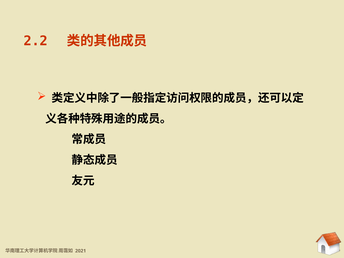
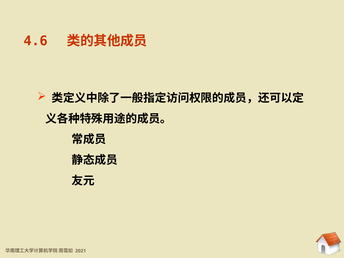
2.2: 2.2 -> 4.6 (36, 41)
